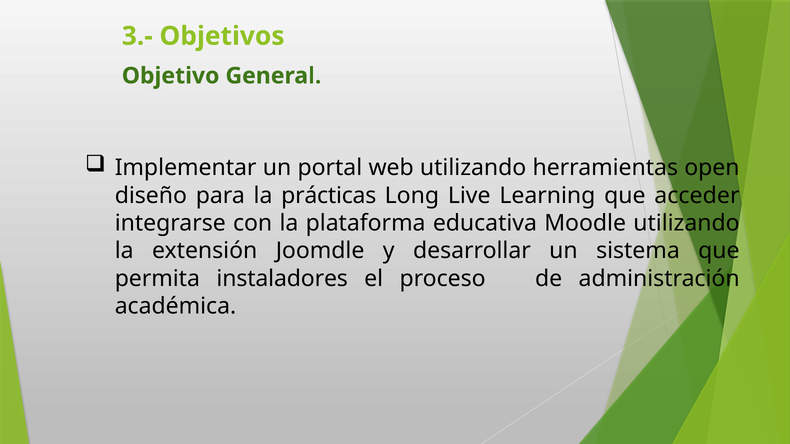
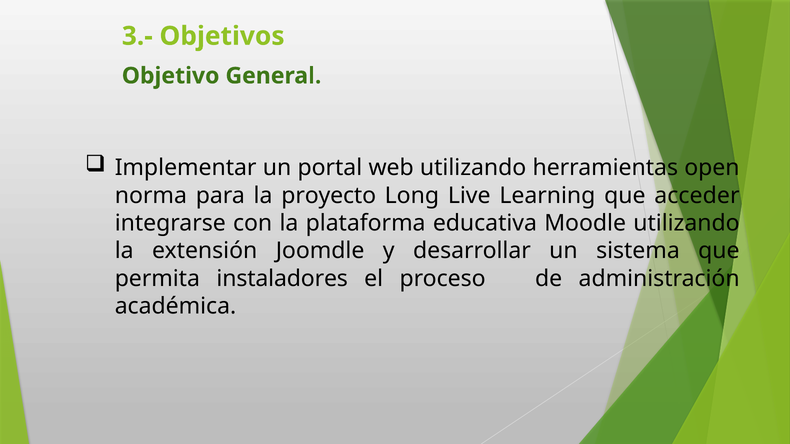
diseño: diseño -> norma (151, 196)
prácticas: prácticas -> proyecto (329, 196)
